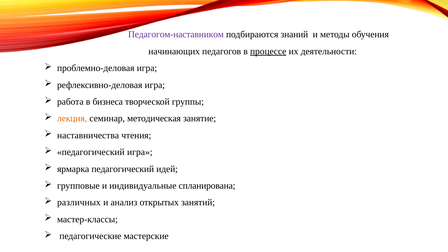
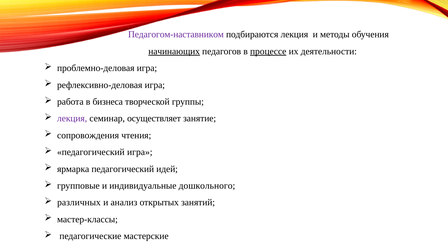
подбираются знаний: знаний -> лекция (294, 35)
начинающих underline: none -> present (174, 51)
лекция colour: orange -> purple (72, 119)
методическая: методическая -> осуществляет (154, 119)
наставничества: наставничества -> сопровождения (88, 135)
спланирована: спланирована -> дошкольного (207, 186)
